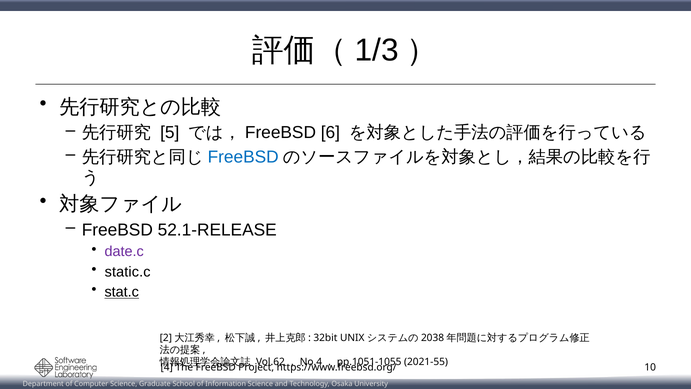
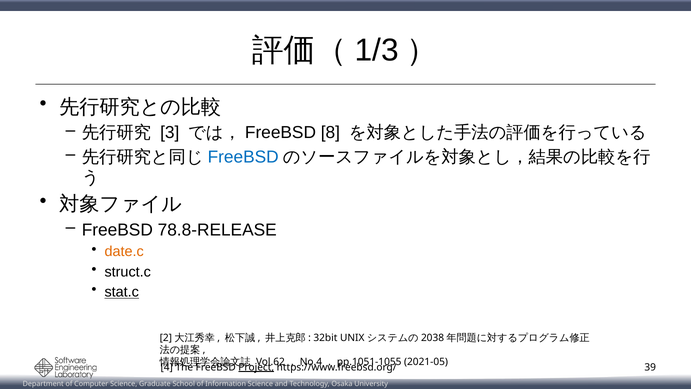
5: 5 -> 3 (170, 133)
6: 6 -> 8 (330, 133)
52.1-RELEASE: 52.1-RELEASE -> 78.8-RELEASE (217, 230)
date.c colour: purple -> orange (124, 252)
static.c: static.c -> struct.c (128, 272)
2021-55: 2021-55 -> 2021-05 (426, 362)
Project underline: none -> present (256, 367)
10: 10 -> 39 (650, 367)
